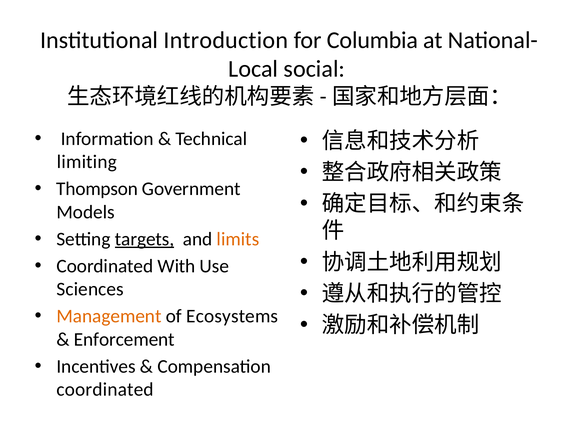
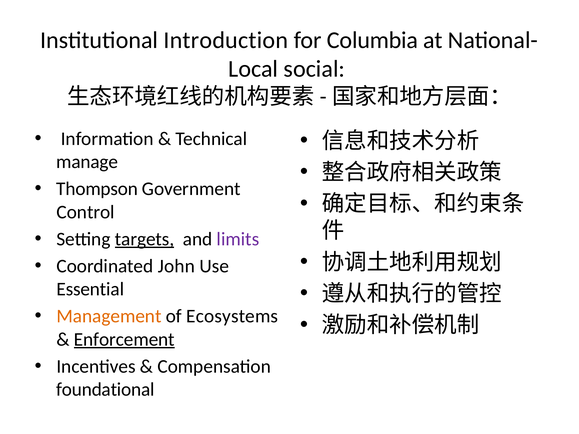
limiting: limiting -> manage (87, 162)
Models: Models -> Control (86, 212)
limits colour: orange -> purple (238, 239)
With: With -> John (176, 266)
Sciences: Sciences -> Essential (90, 289)
Enforcement underline: none -> present (124, 340)
coordinated: coordinated -> foundational (105, 390)
